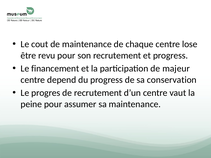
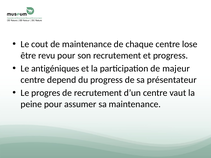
financement: financement -> antigéniques (55, 69)
conservation: conservation -> présentateur (172, 80)
